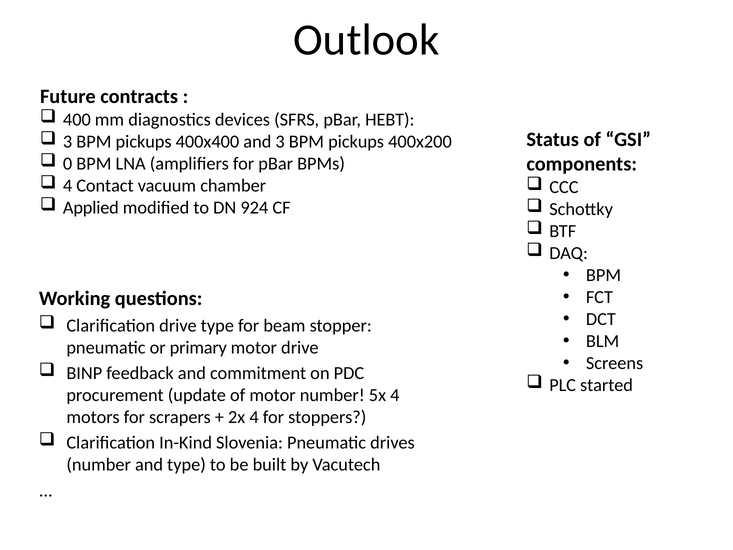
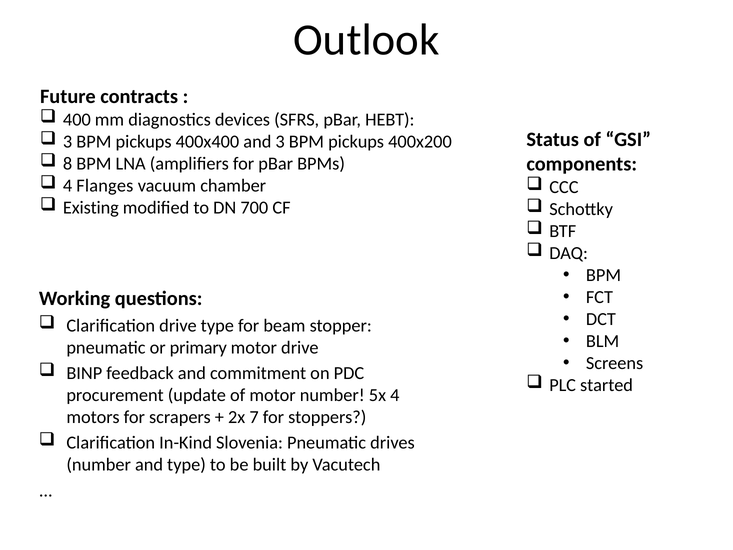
0: 0 -> 8 (68, 164)
Contact: Contact -> Flanges (105, 186)
Applied: Applied -> Existing (91, 208)
924: 924 -> 700 (254, 208)
2x 4: 4 -> 7 (254, 417)
